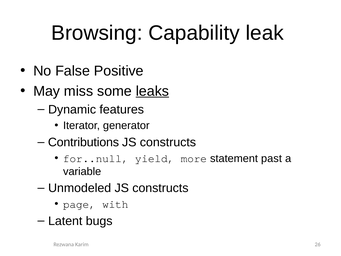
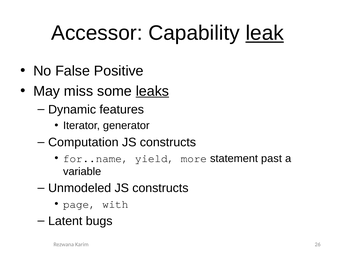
Browsing: Browsing -> Accessor (97, 33)
leak underline: none -> present (265, 33)
Contributions: Contributions -> Computation (83, 142)
for..null: for..null -> for..name (96, 158)
